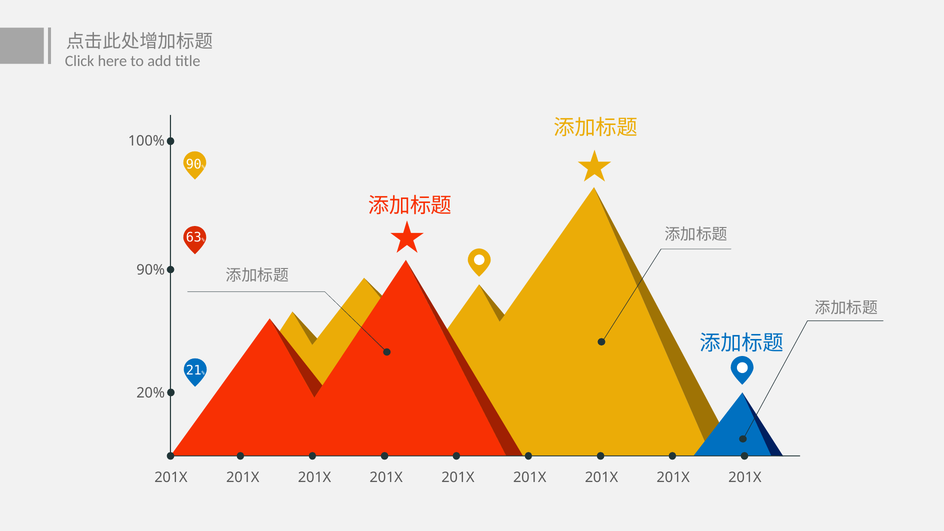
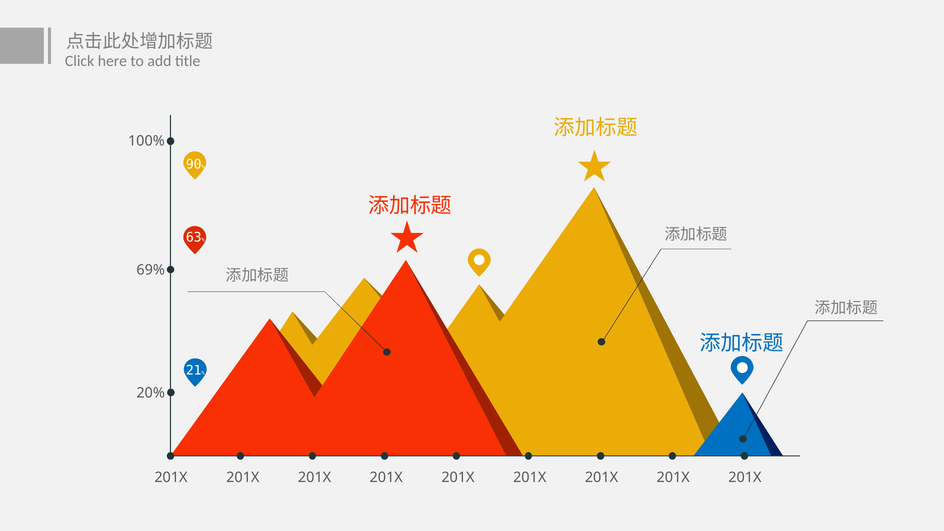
90%: 90% -> 69% (151, 270)
